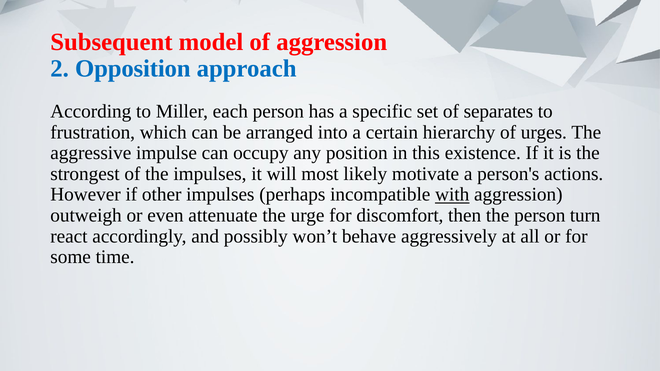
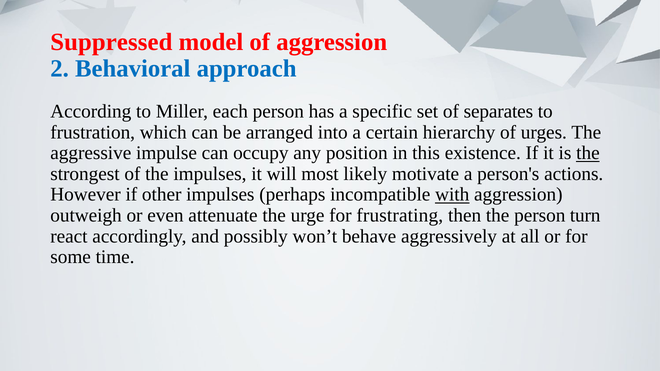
Subsequent: Subsequent -> Suppressed (111, 42)
Opposition: Opposition -> Behavioral (133, 69)
the underline: none -> present (588, 153)
discomfort: discomfort -> frustrating (400, 216)
